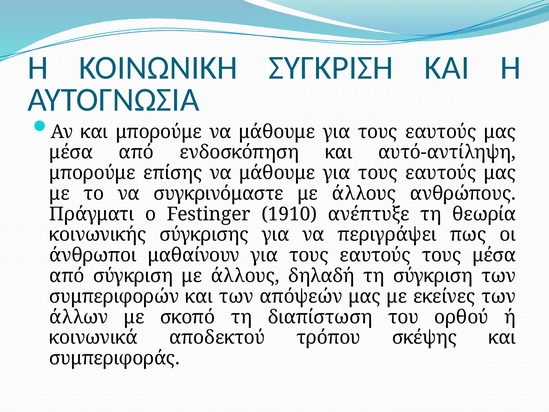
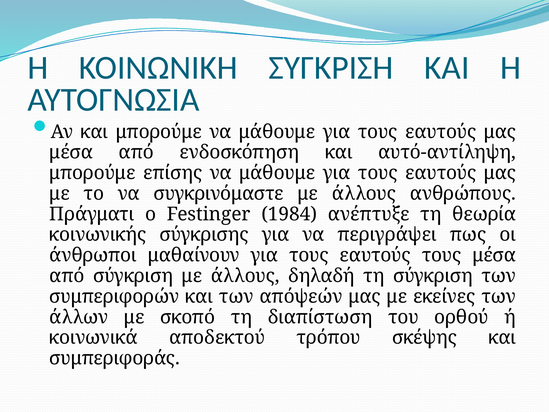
1910: 1910 -> 1984 (289, 214)
